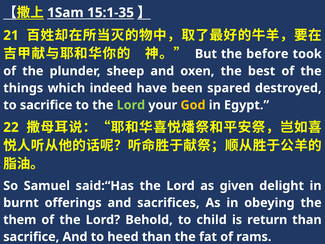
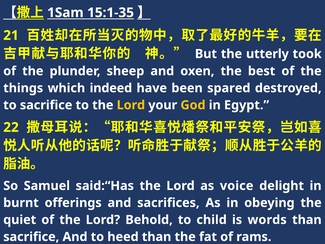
before: before -> utterly (267, 54)
Lord colour: light green -> yellow (131, 105)
given: given -> voice (237, 186)
them: them -> quiet (20, 220)
return: return -> words (267, 220)
